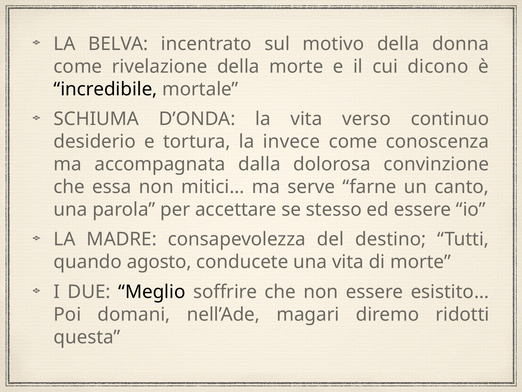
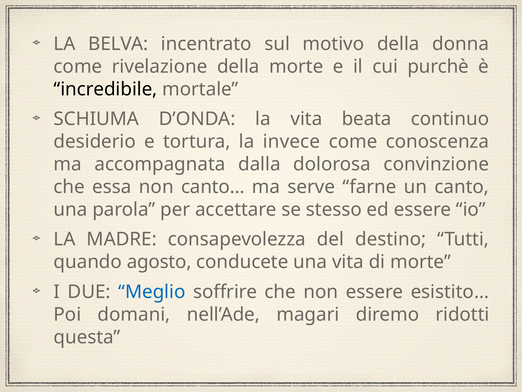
dicono: dicono -> purchè (438, 66)
verso: verso -> beata (367, 119)
mitici…: mitici… -> canto… (213, 187)
Meglio colour: black -> blue (152, 291)
